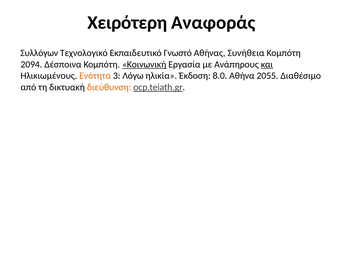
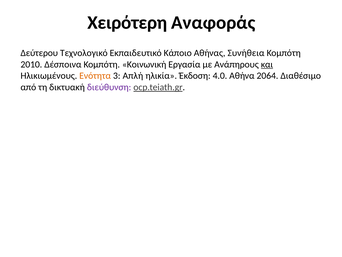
Συλλόγων: Συλλόγων -> Δεύτερου (39, 53)
Γνωστό: Γνωστό -> Κάποιο (178, 53)
2094: 2094 -> 2010 (31, 64)
Κοινωνική underline: present -> none (144, 64)
Λόγω: Λόγω -> Απλή (133, 76)
8.0: 8.0 -> 4.0 (220, 76)
2055: 2055 -> 2064 (267, 76)
διεύθυνση colour: orange -> purple (109, 87)
